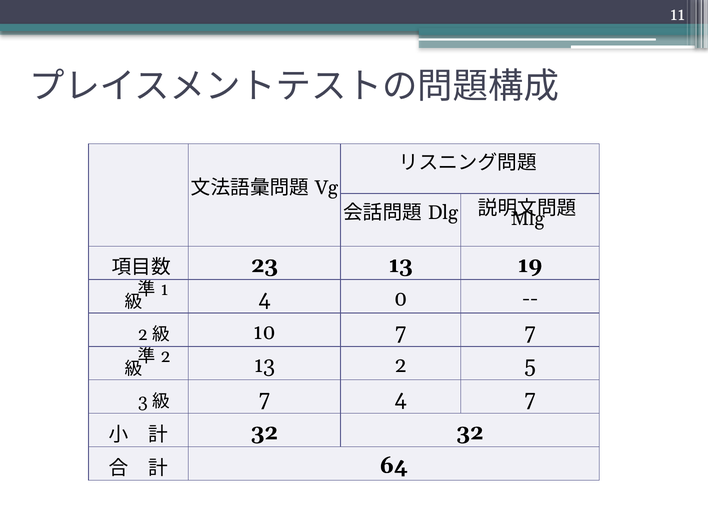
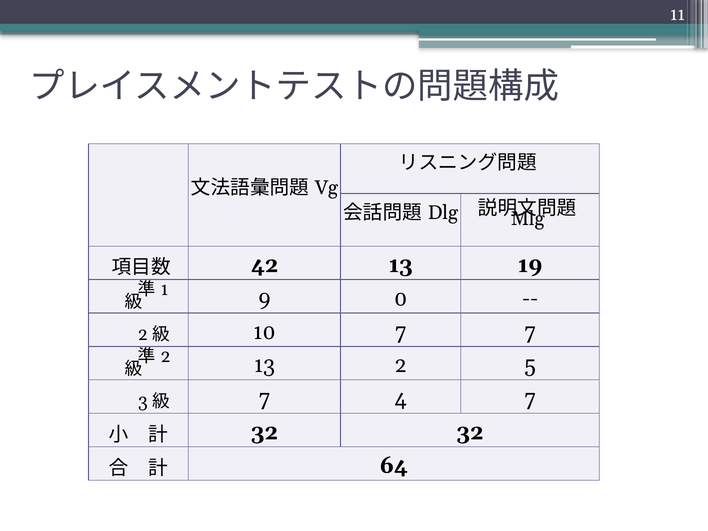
23: 23 -> 42 (265, 265)
4: 4 -> 9 (265, 298)
